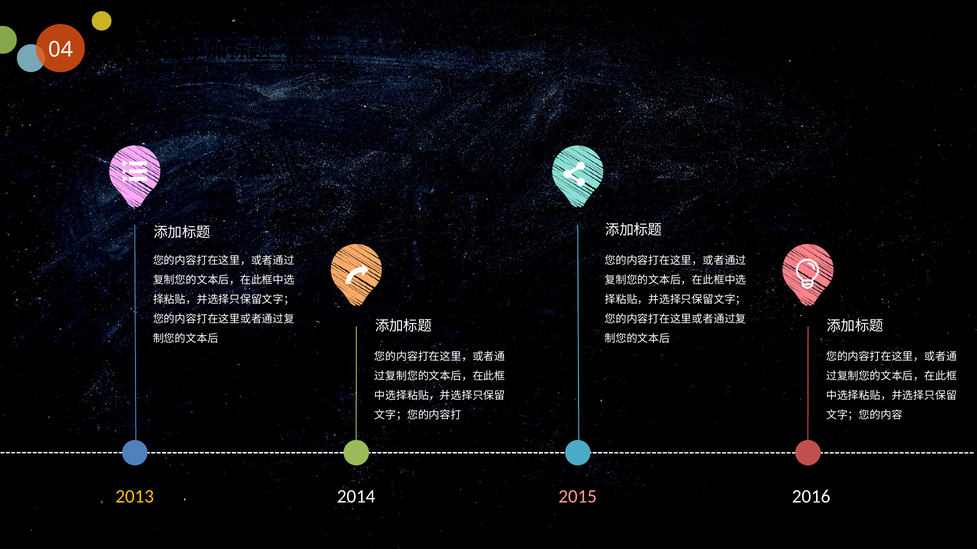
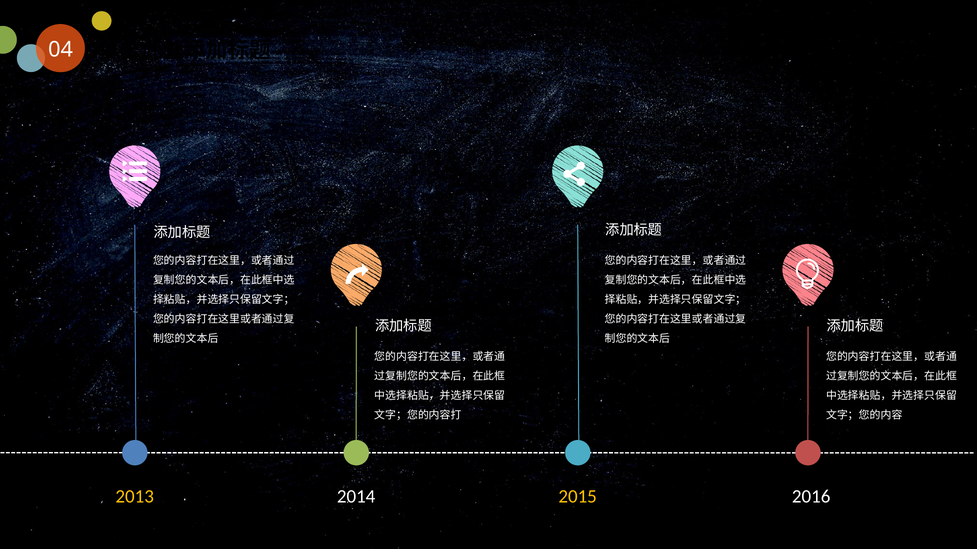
2015 colour: pink -> yellow (578, 497)
